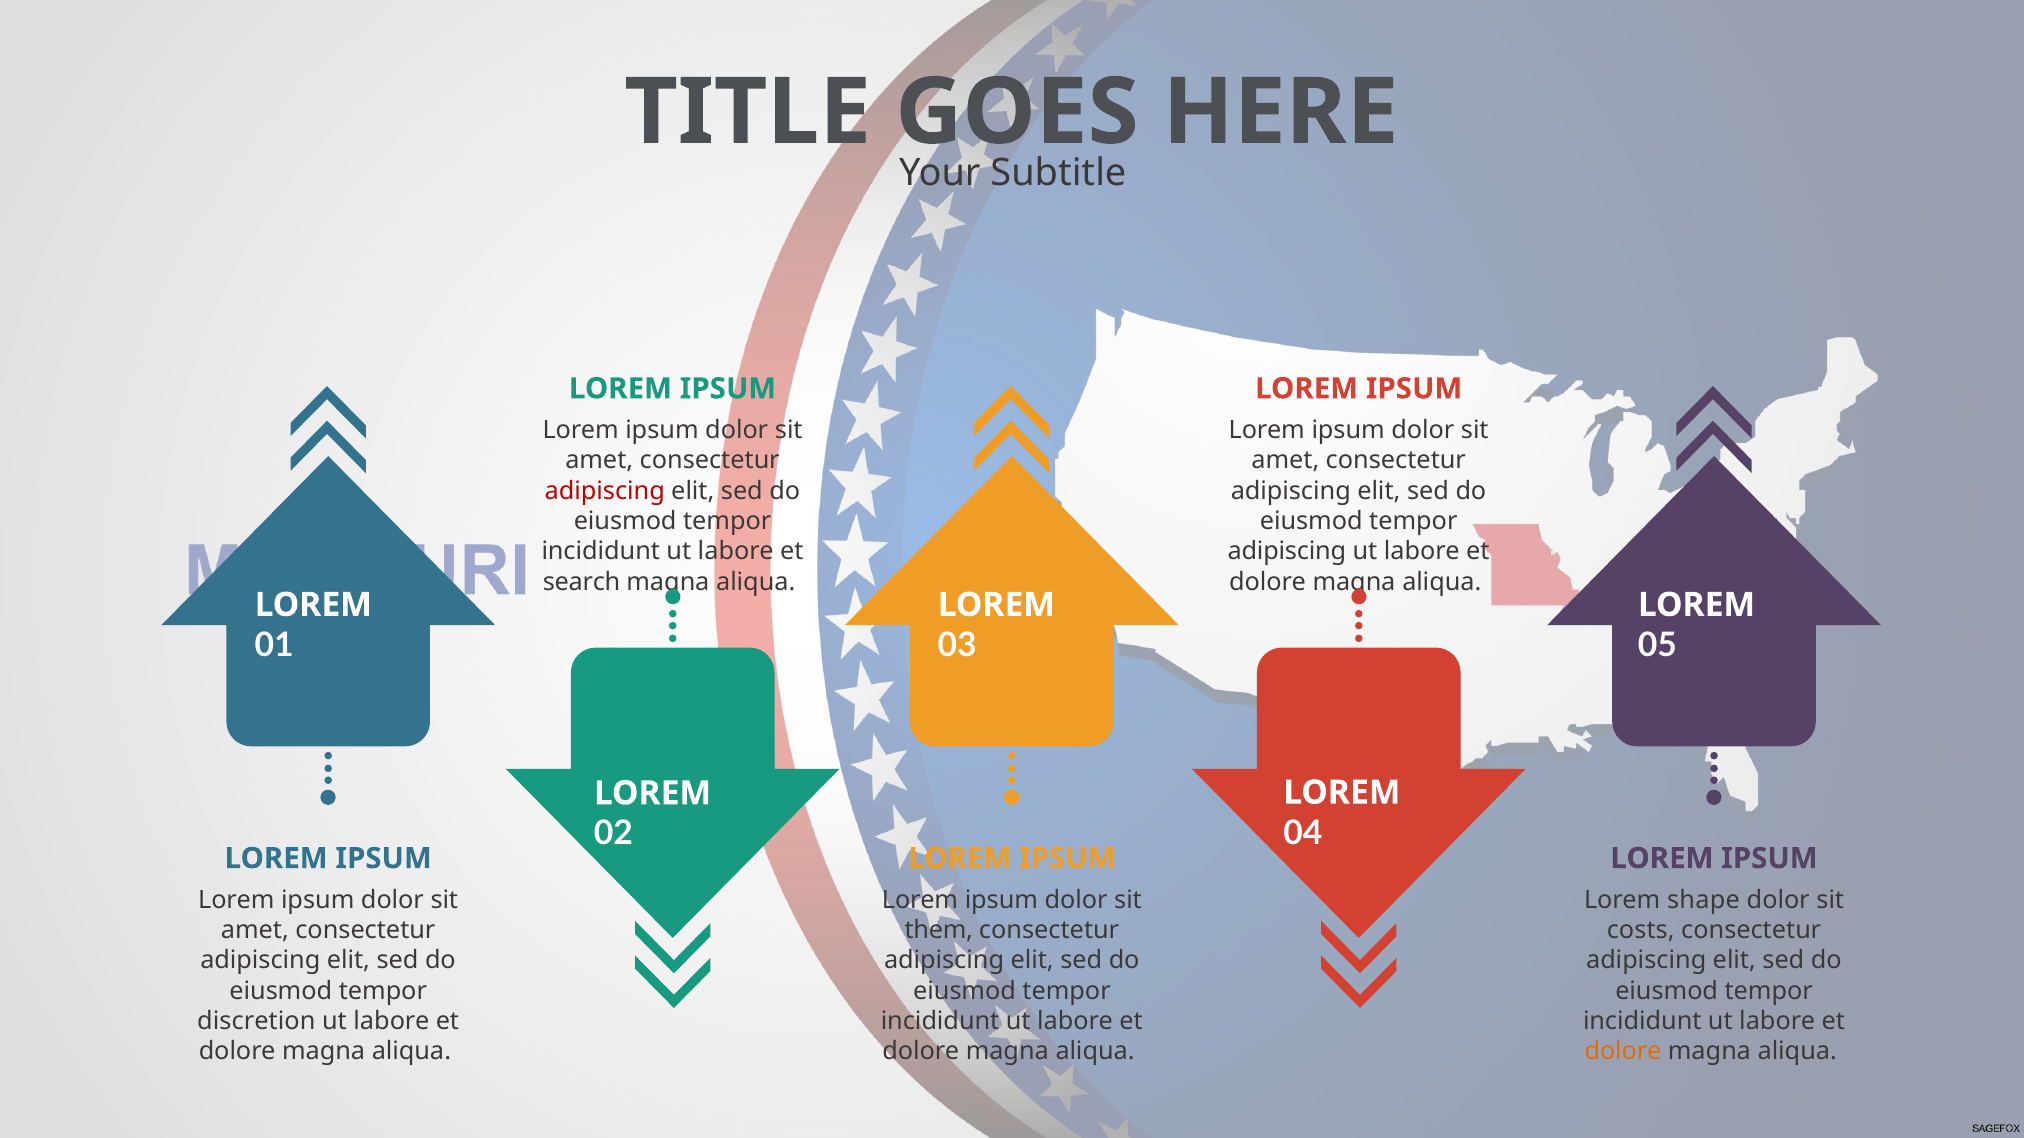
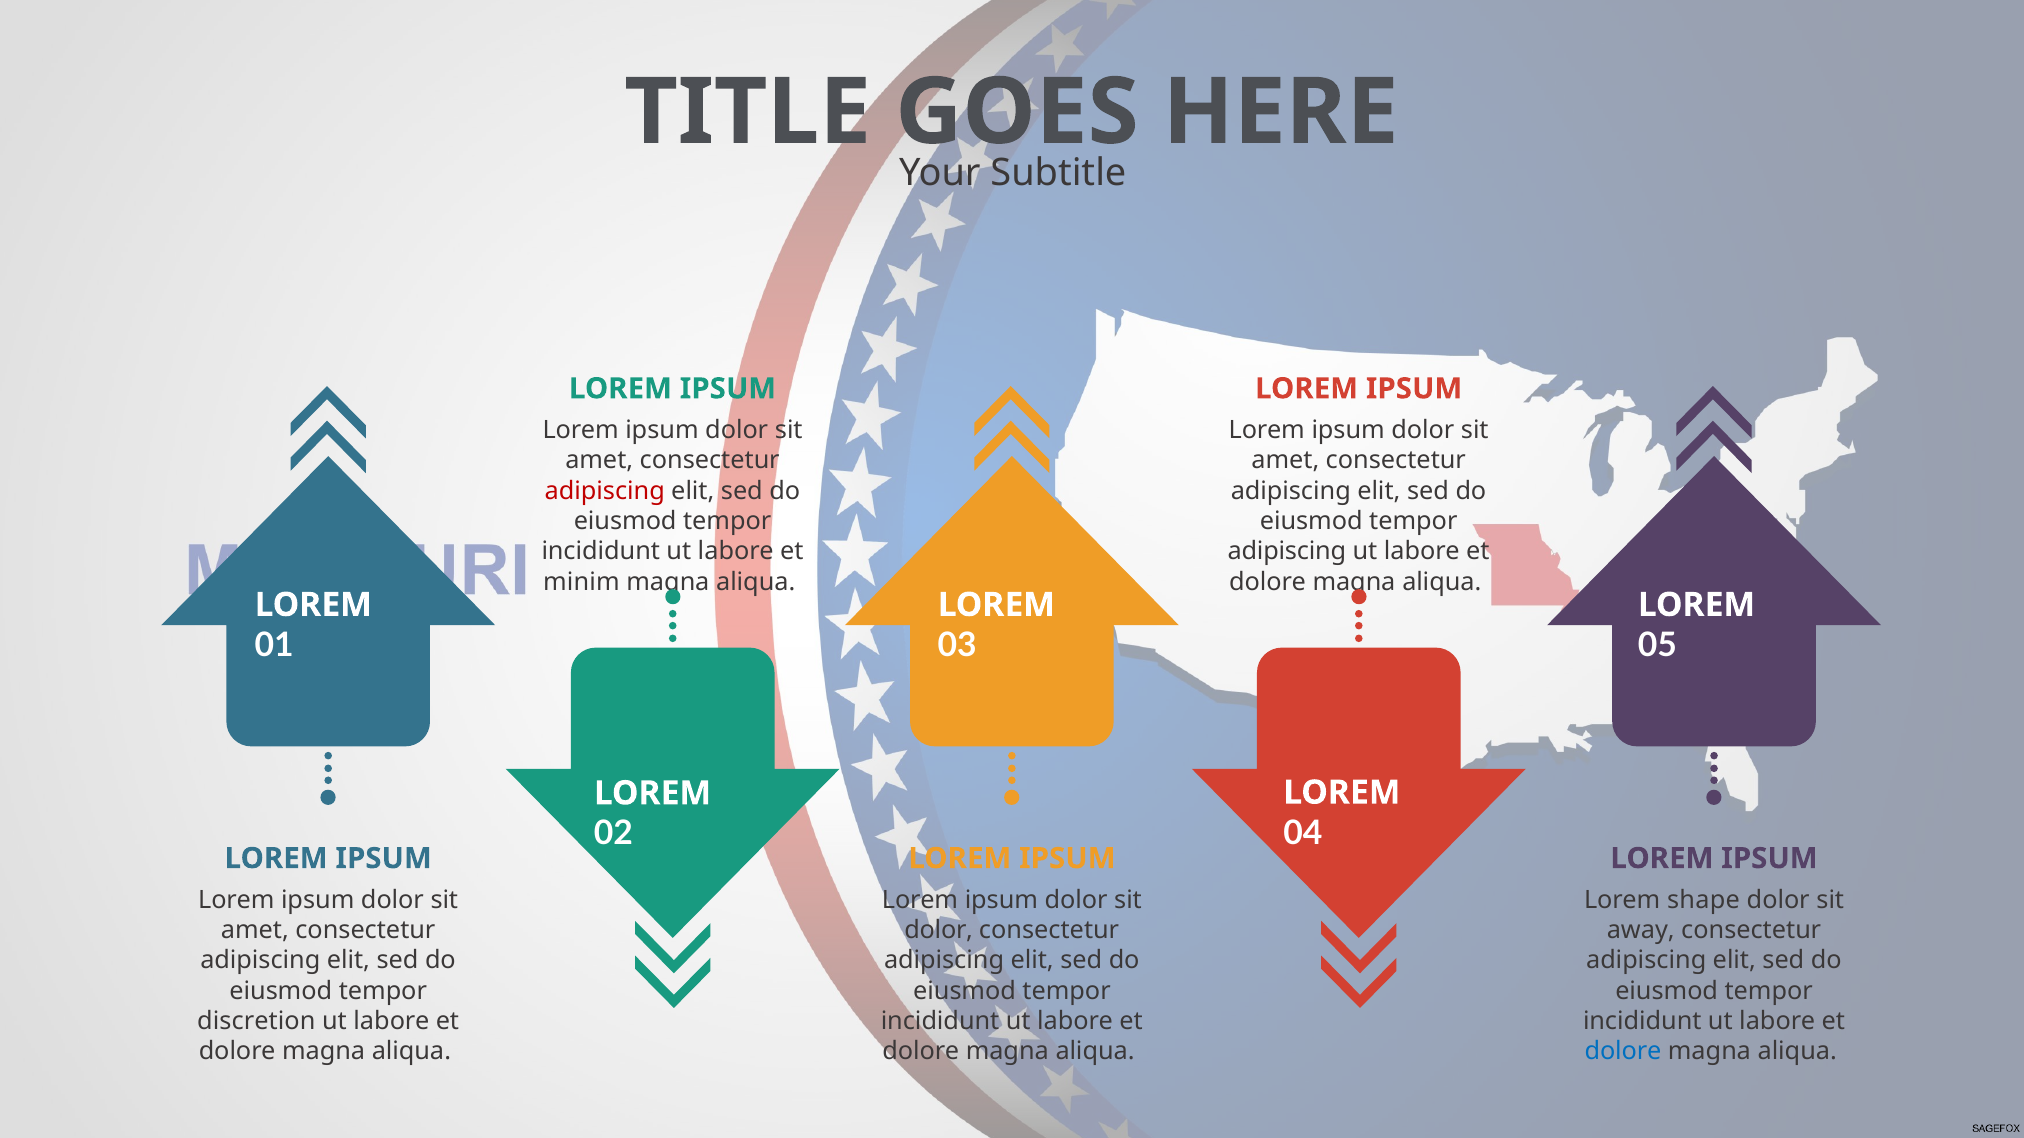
search: search -> minim (581, 582)
them: them -> dolor (939, 931)
costs: costs -> away (1641, 931)
dolore colour: orange -> blue (1623, 1052)
